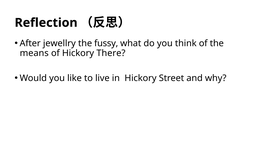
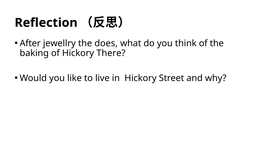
fussy: fussy -> does (106, 43)
means: means -> baking (34, 53)
